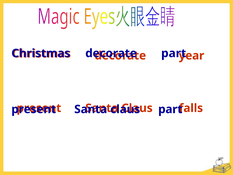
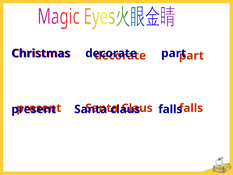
year: year -> part (191, 56)
part: part -> falls (170, 109)
